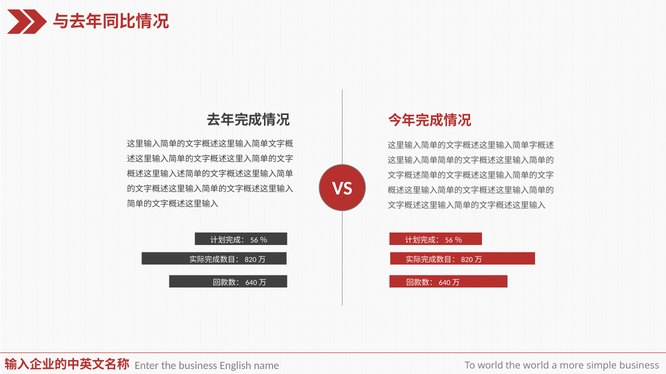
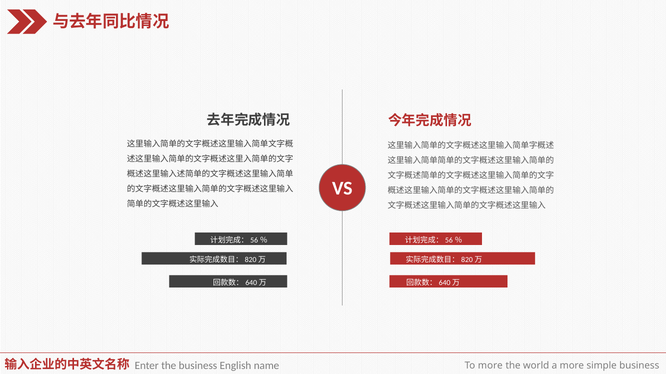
To world: world -> more (490, 366)
